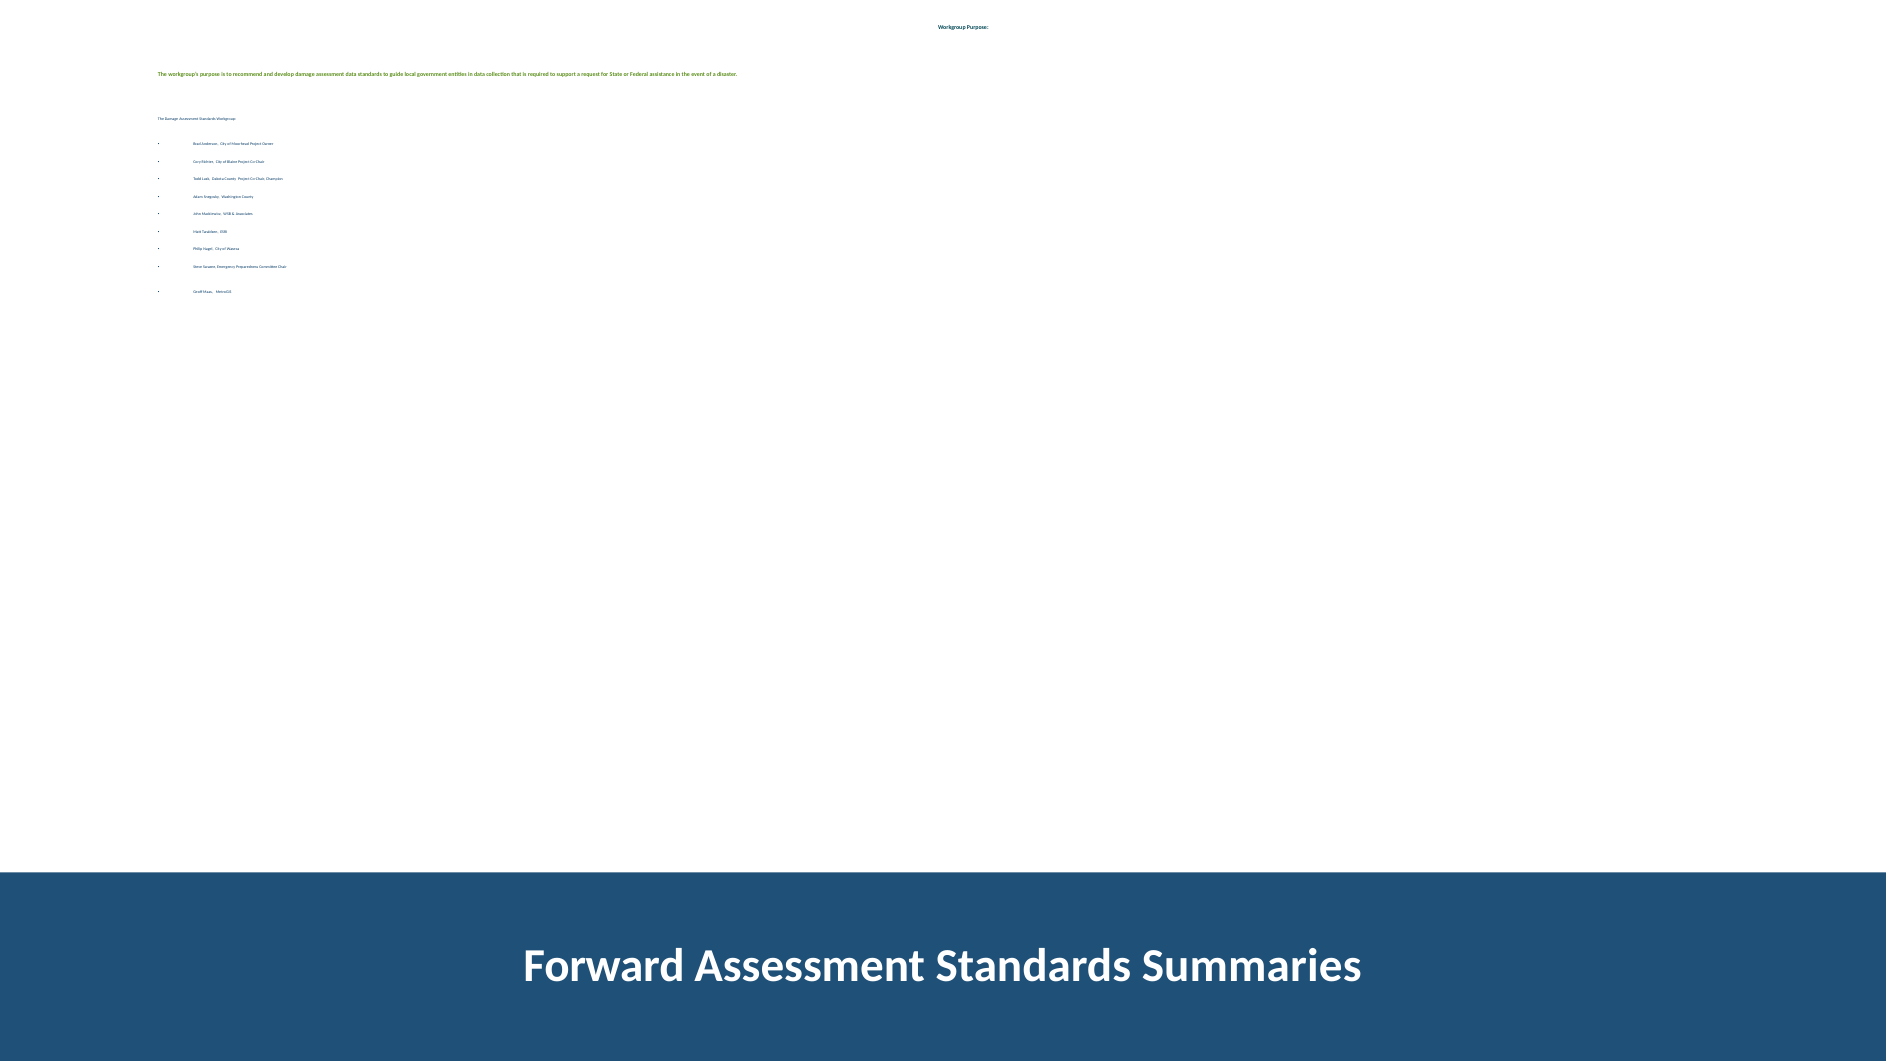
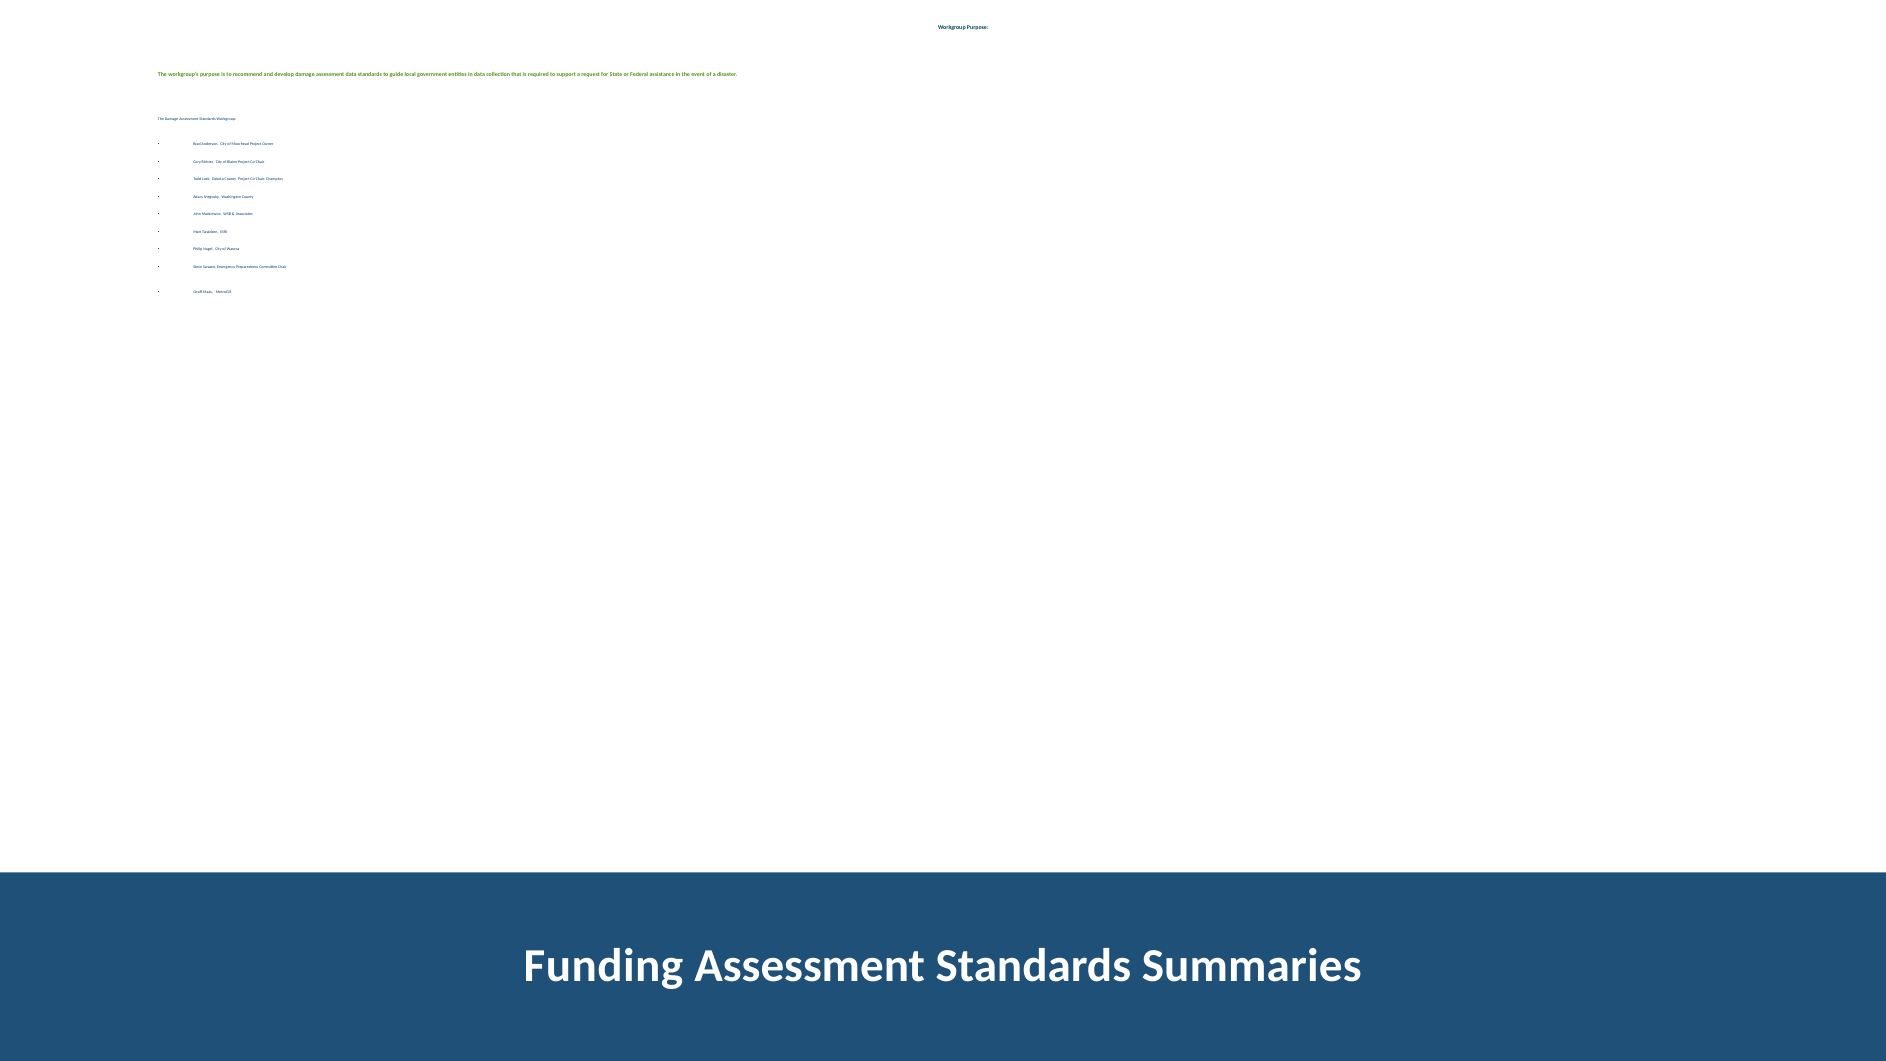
Forward: Forward -> Funding (603, 966)
